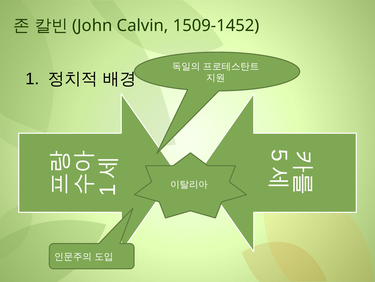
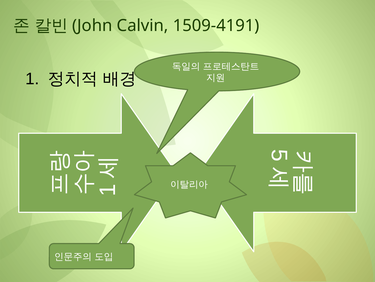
1509-1452: 1509-1452 -> 1509-4191 (216, 26)
